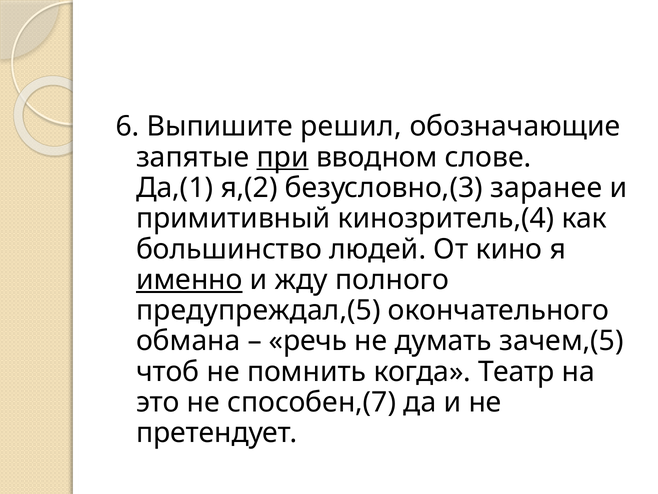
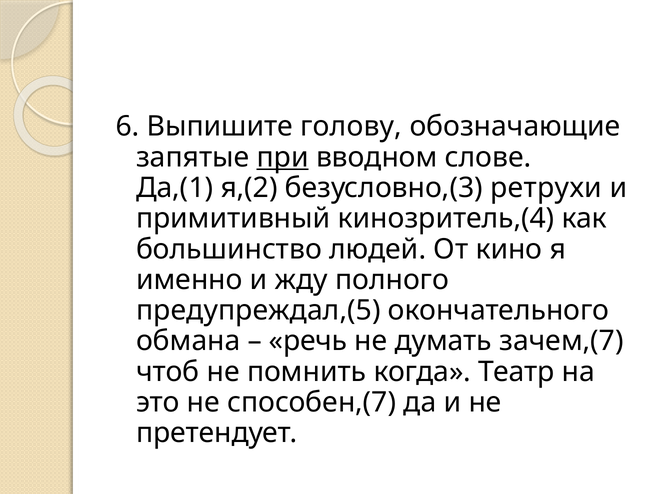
решил: решил -> голову (351, 126)
заранее: заранее -> ретрухи (546, 188)
именно underline: present -> none (189, 280)
зачем,(5: зачем,(5 -> зачем,(7 (561, 341)
